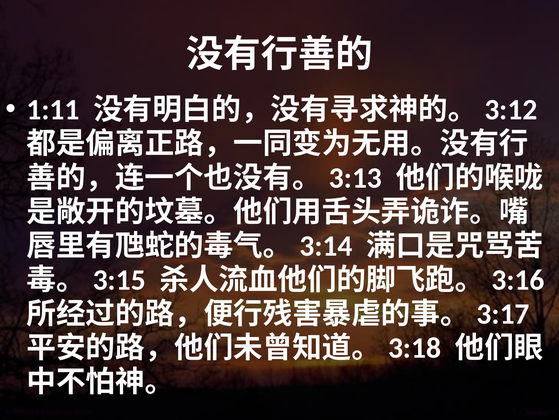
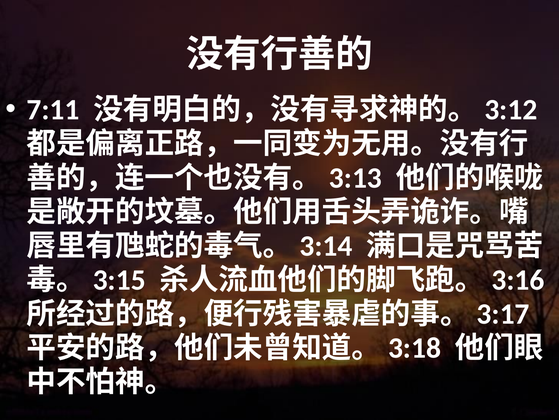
1:11: 1:11 -> 7:11 (53, 110)
